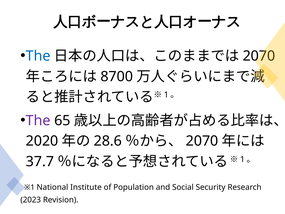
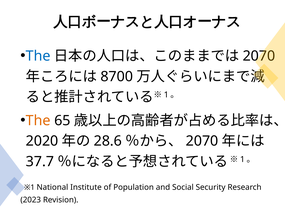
The colour: purple -> orange (38, 120)
